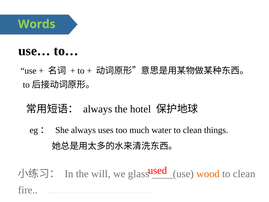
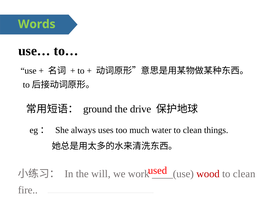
always: always -> ground (98, 109)
hotel: hotel -> drive (141, 109)
glass: glass -> work (139, 174)
wood colour: orange -> red (208, 174)
